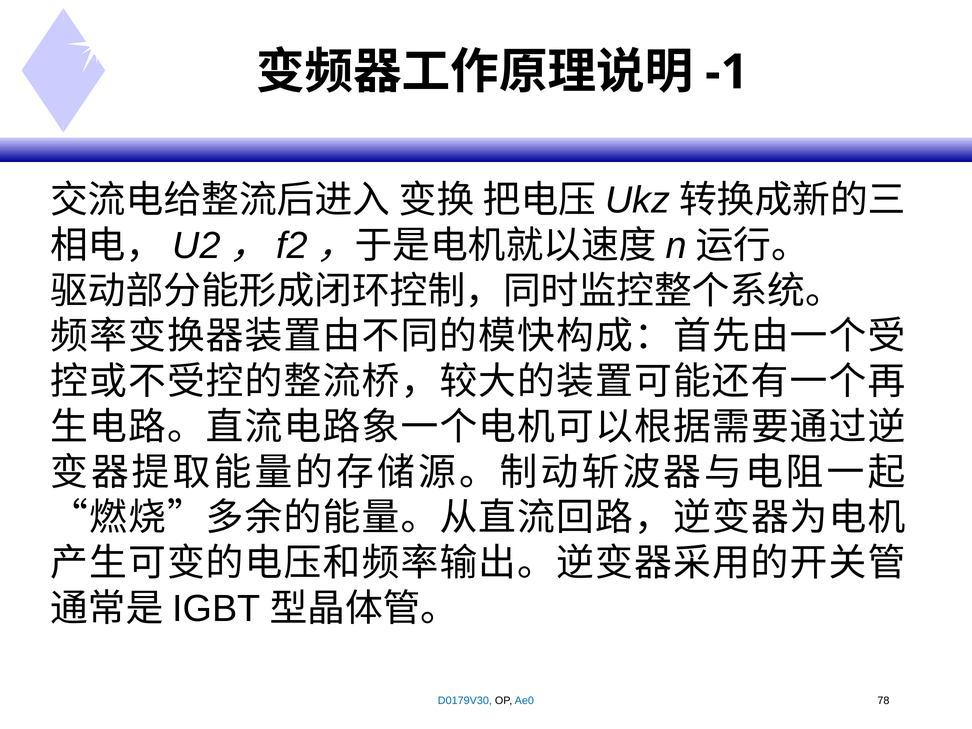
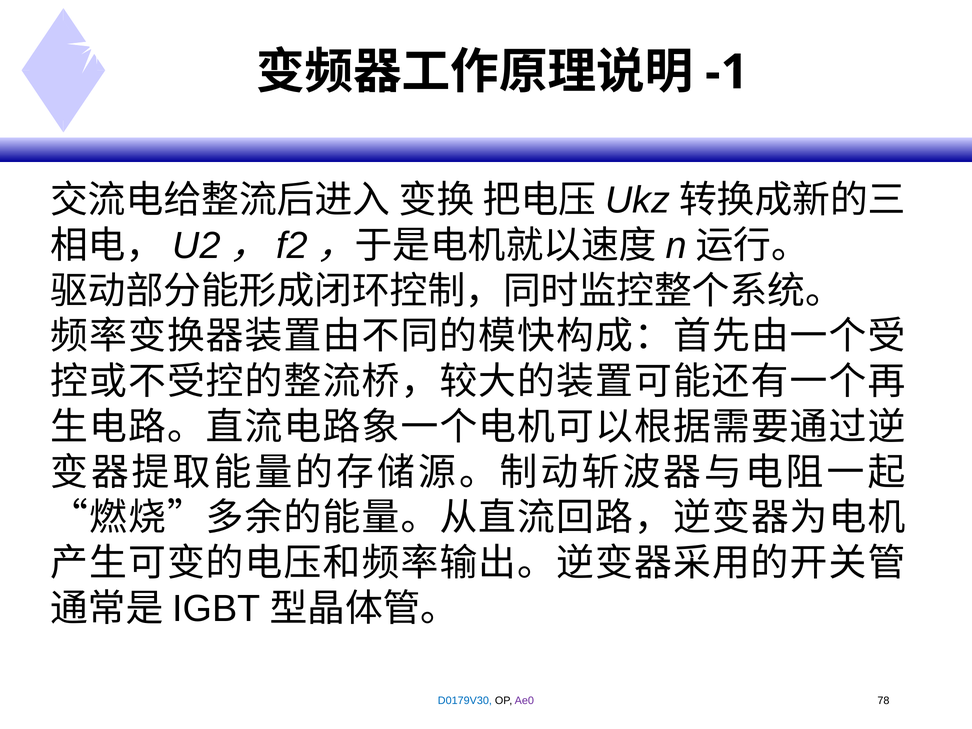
Ae0 colour: blue -> purple (524, 701)
